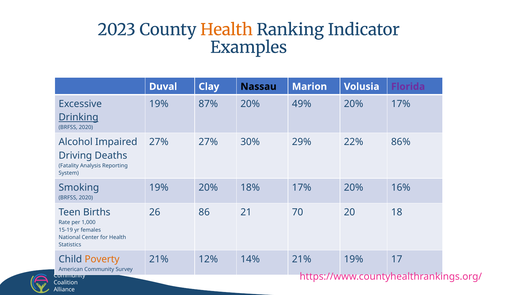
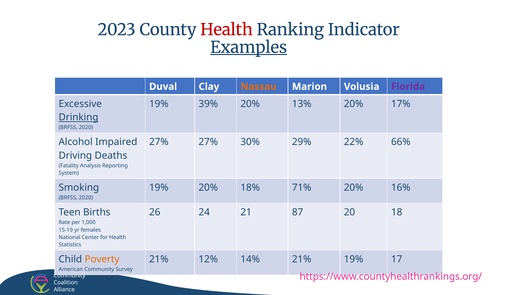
Health colour: orange -> red (227, 30)
Examples underline: none -> present (249, 48)
Nassau colour: black -> orange (258, 87)
87%: 87% -> 39% (208, 104)
49%: 49% -> 13% (302, 104)
86%: 86% -> 66% (401, 142)
18% 17%: 17% -> 71% (302, 188)
86: 86 -> 24 (204, 213)
70: 70 -> 87 (298, 213)
